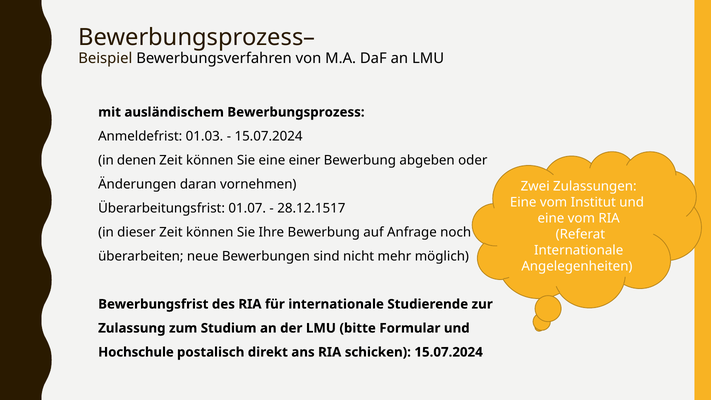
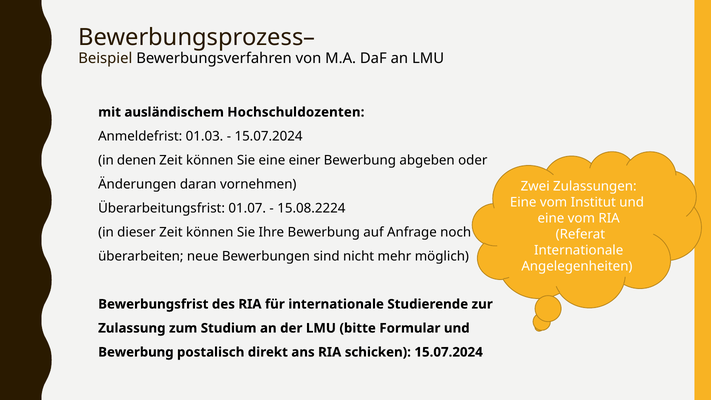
Bewerbungsprozess: Bewerbungsprozess -> Hochschuldozenten (296, 112)
28.12.1517: 28.12.1517 -> 15.08.2224 (311, 208)
Hochschule: Hochschule -> Bewerbung (136, 352)
